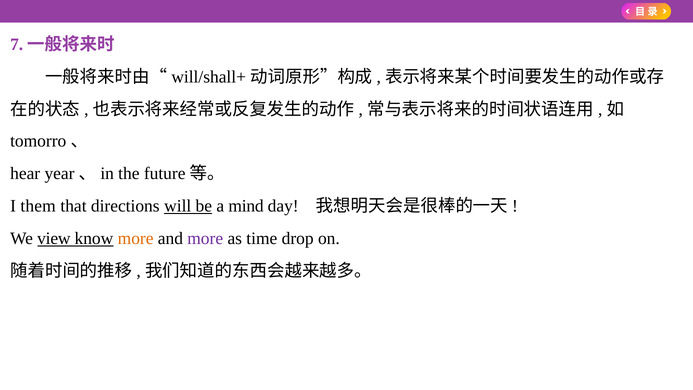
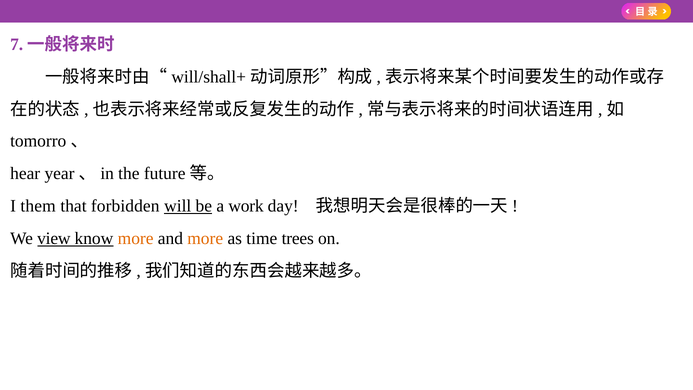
directions: directions -> forbidden (125, 206)
mind: mind -> work (246, 206)
more colour: purple -> orange (205, 238)
drop: drop -> trees (298, 238)
